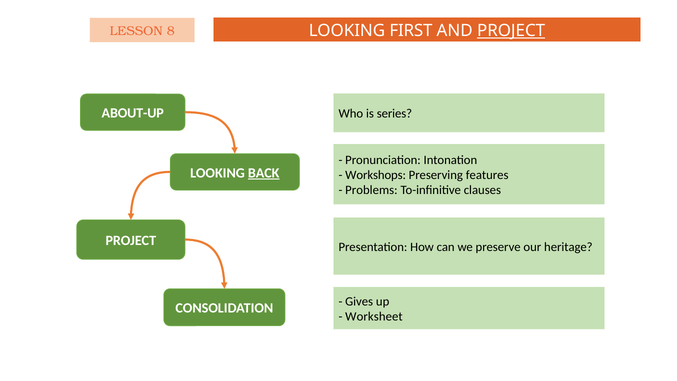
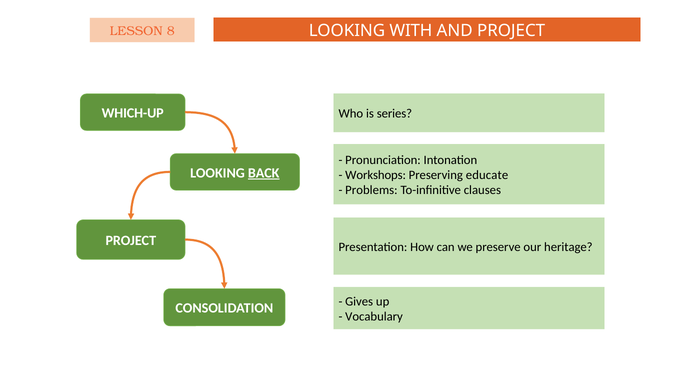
FIRST: FIRST -> WITH (411, 31)
PROJECT underline: present -> none (511, 31)
ABOUT-UP: ABOUT-UP -> WHICH-UP (133, 113)
features: features -> educate (487, 175)
Worksheet: Worksheet -> Vocabulary (374, 316)
